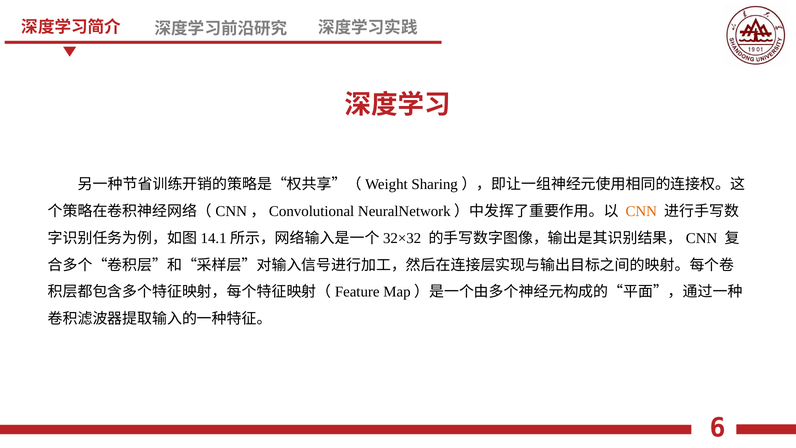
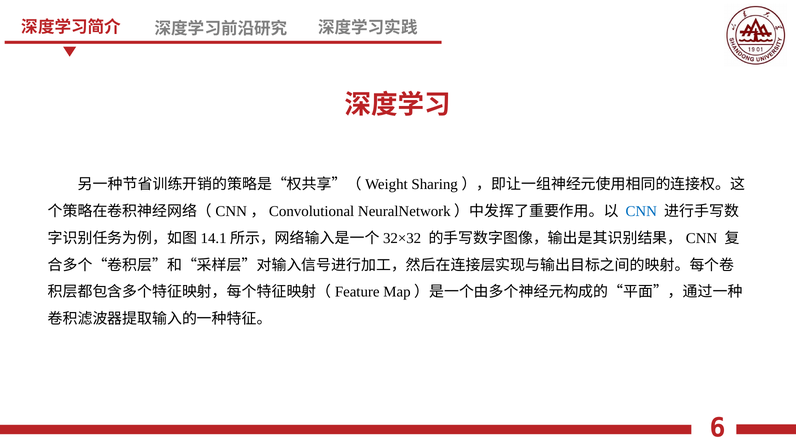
CNN colour: orange -> blue (641, 211)
